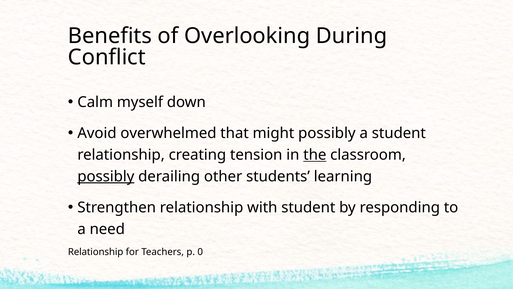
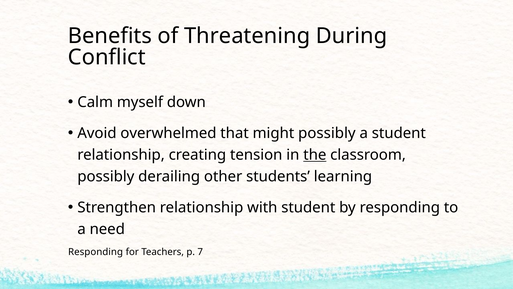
Overlooking: Overlooking -> Threatening (247, 36)
possibly underline: present -> none (106, 176)
Relationship: Relationship -> Responding (96, 252)
0: 0 -> 7 (200, 252)
